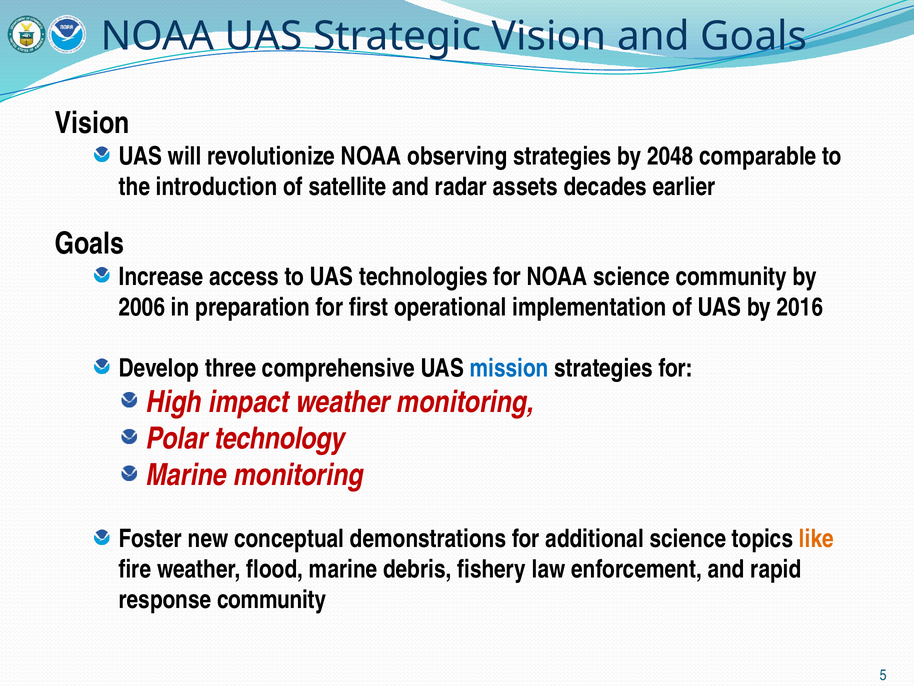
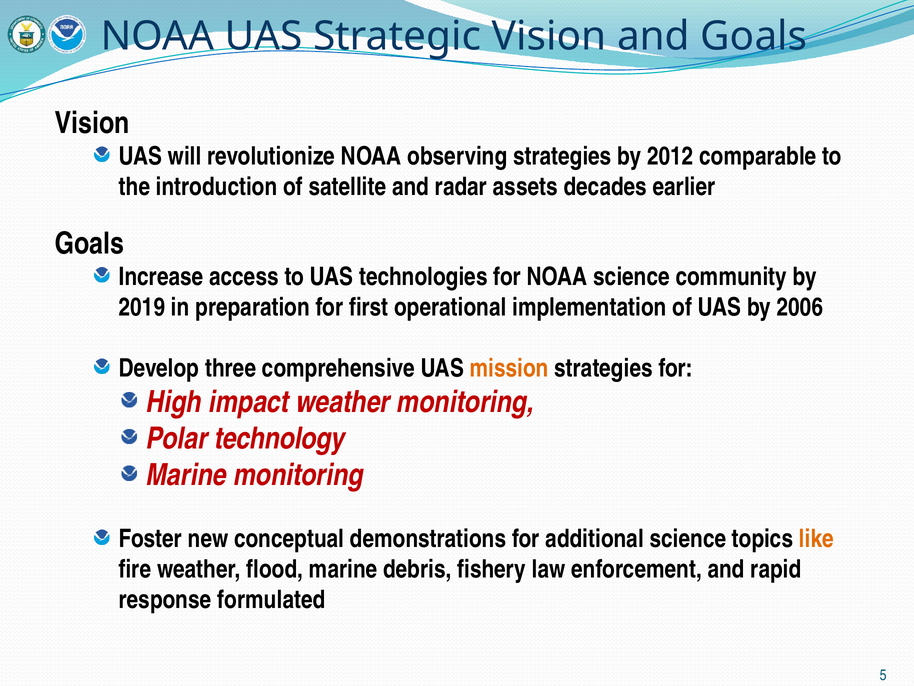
2048: 2048 -> 2012 (670, 156)
2006: 2006 -> 2019 (142, 307)
2016: 2016 -> 2006 (800, 307)
mission colour: blue -> orange (509, 368)
response community: community -> formulated (271, 599)
